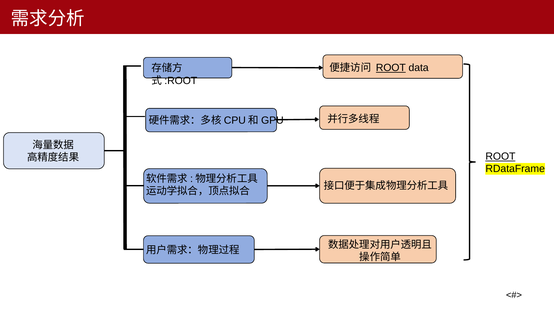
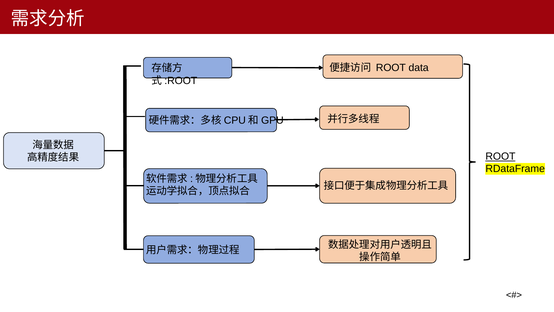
ROOT underline: present -> none (391, 68)
